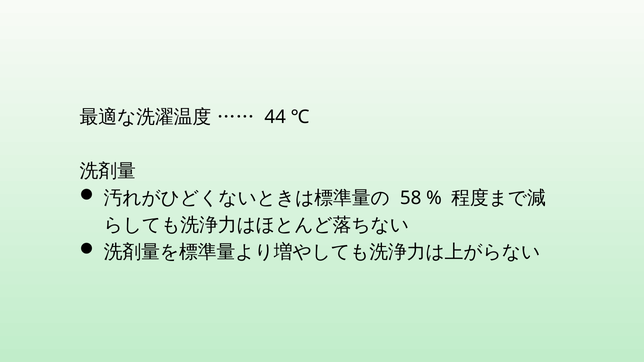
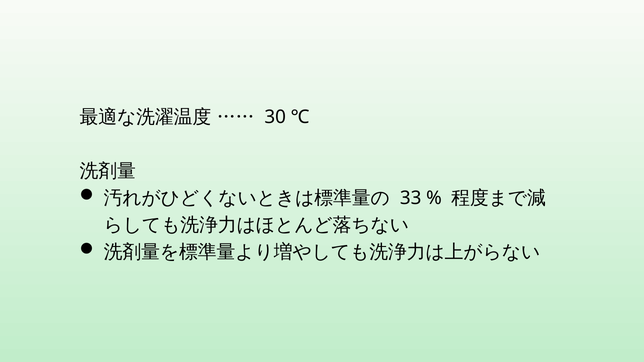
44: 44 -> 30 (275, 117)
58: 58 -> 33 (411, 198)
